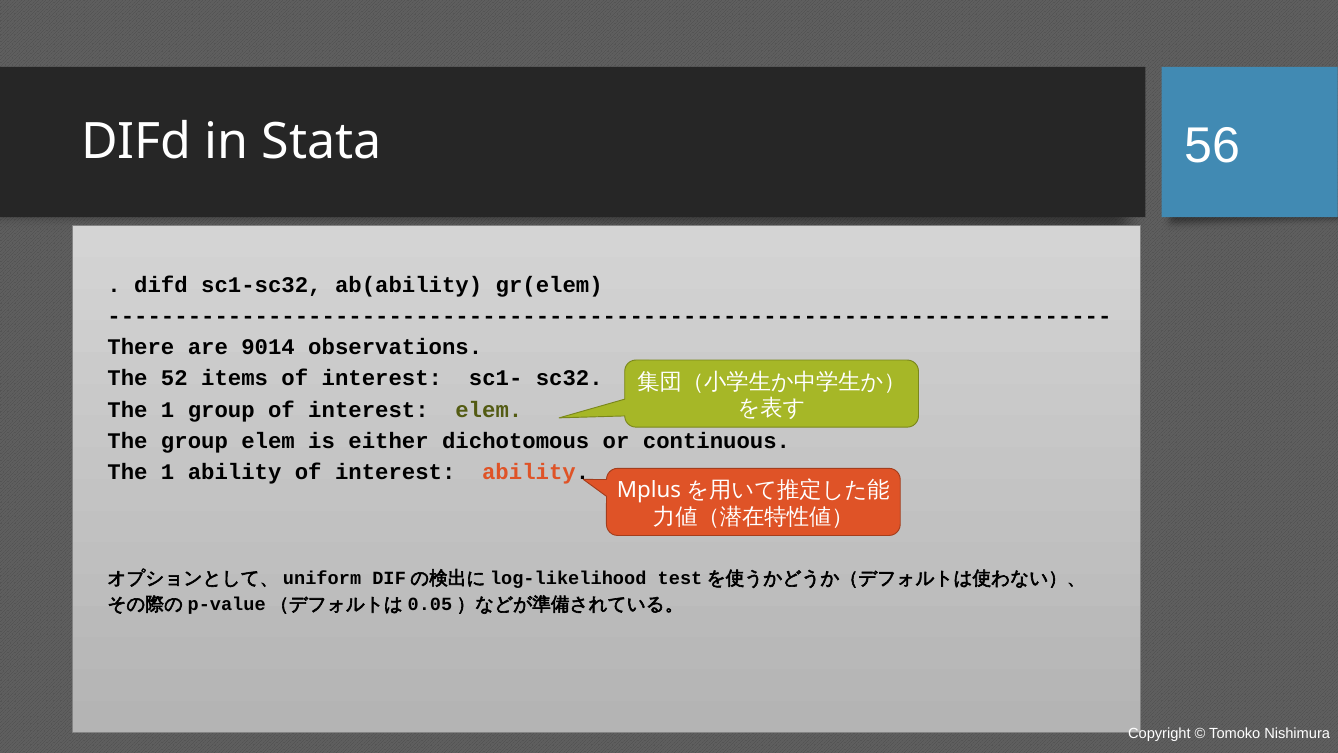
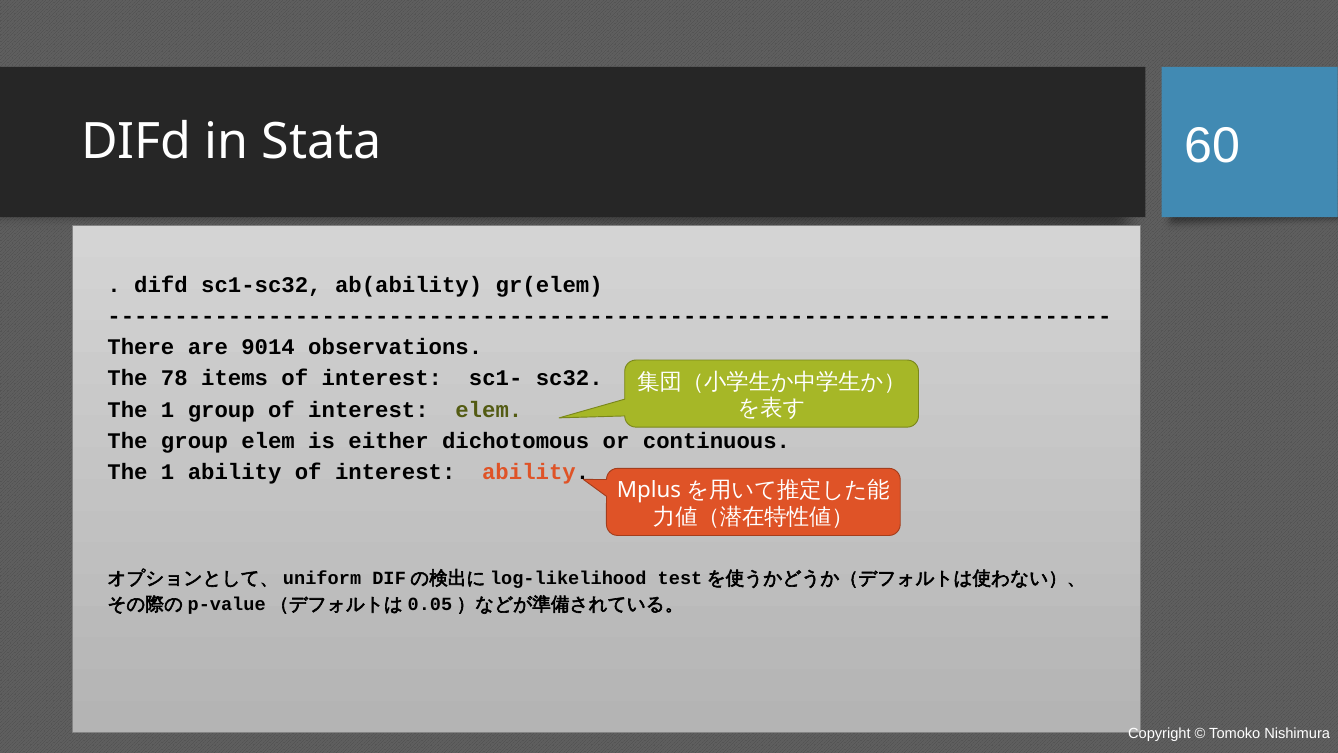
56: 56 -> 60 (1212, 146)
52: 52 -> 78 (174, 378)
